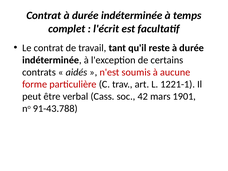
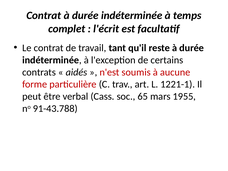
42: 42 -> 65 (143, 96)
1901: 1901 -> 1955 (184, 96)
